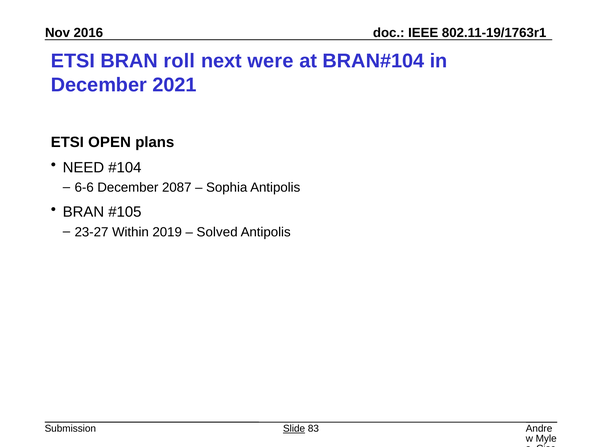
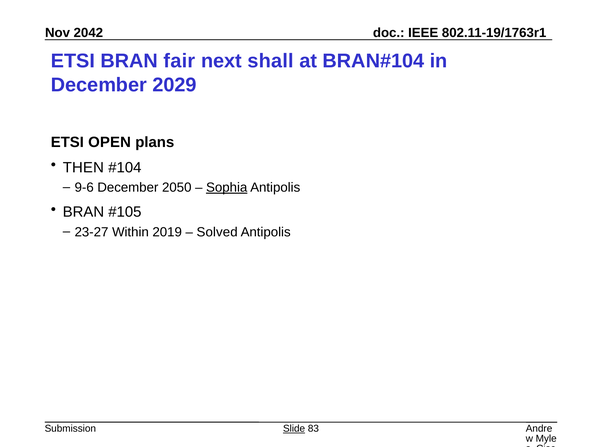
2016: 2016 -> 2042 (88, 33)
roll: roll -> fair (179, 61)
were: were -> shall (271, 61)
2021: 2021 -> 2029 (175, 85)
NEED: NEED -> THEN (83, 168)
6-6: 6-6 -> 9-6 (84, 188)
2087: 2087 -> 2050 (177, 188)
Sophia underline: none -> present (227, 188)
